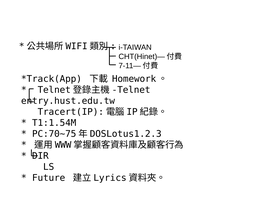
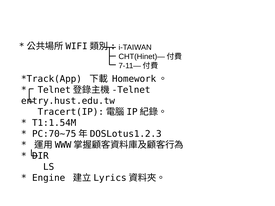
Future: Future -> Engine (49, 178)
